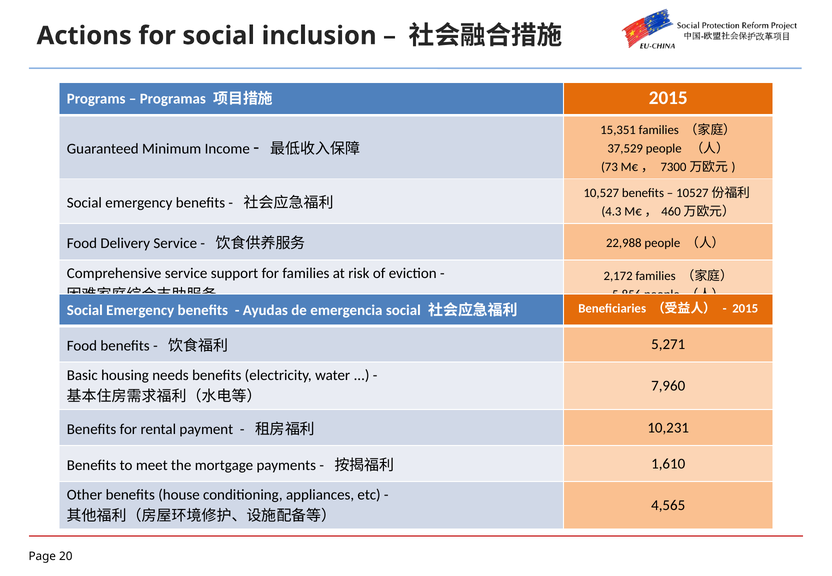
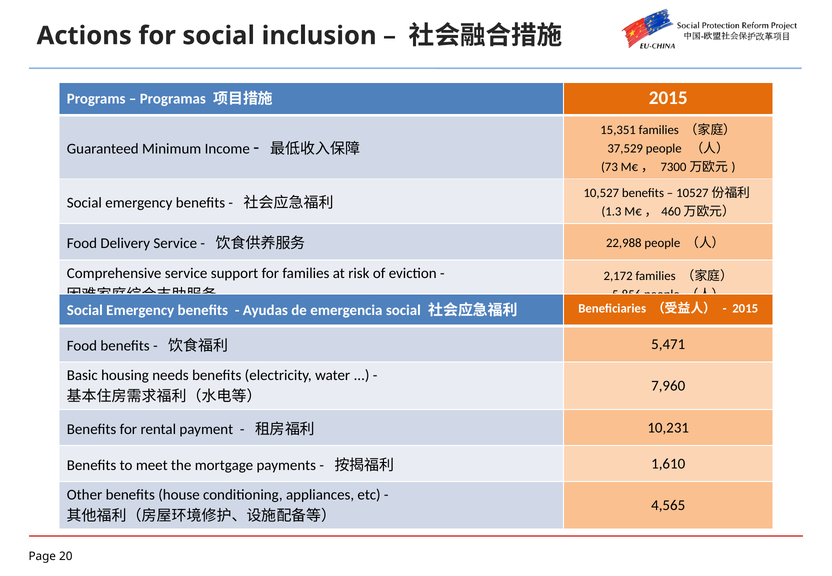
4.3: 4.3 -> 1.3 (611, 212)
5,271: 5,271 -> 5,471 (668, 344)
